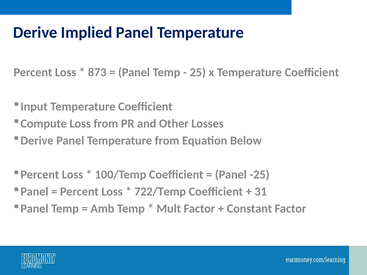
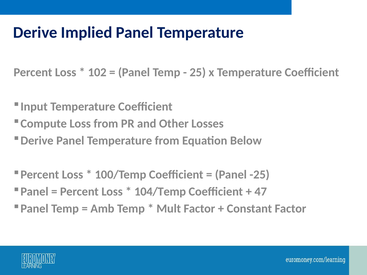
873: 873 -> 102 (97, 72)
722/Temp: 722/Temp -> 104/Temp (160, 192)
31: 31 -> 47 (261, 192)
